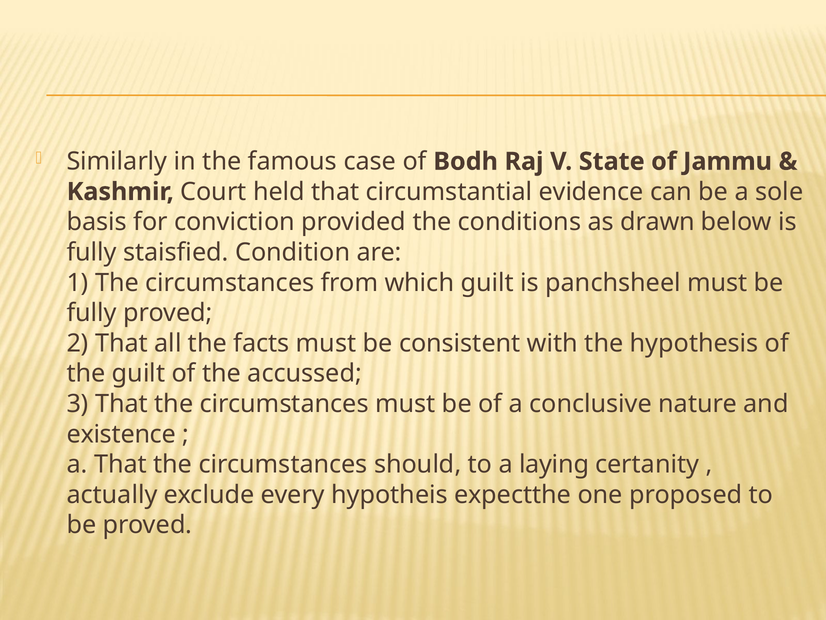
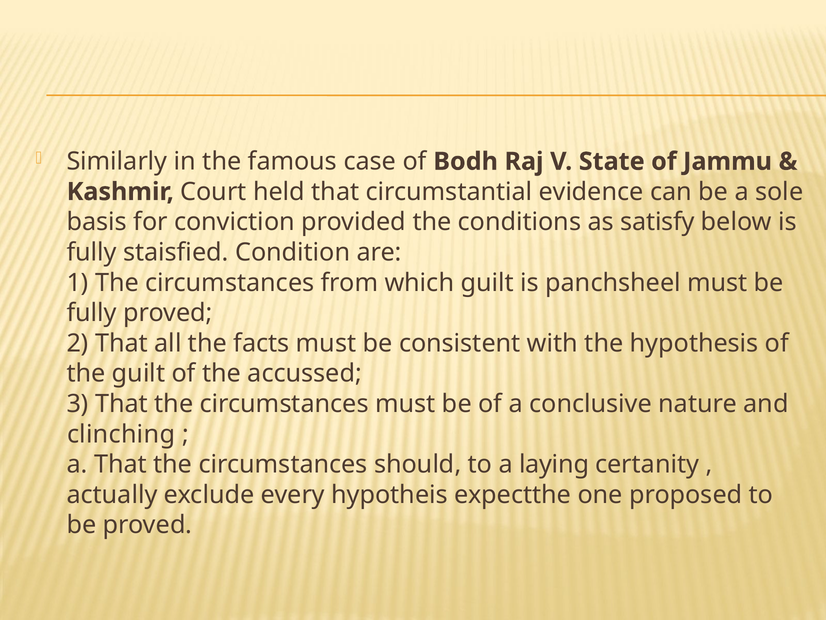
drawn: drawn -> satisfy (657, 222)
existence: existence -> clinching (121, 434)
